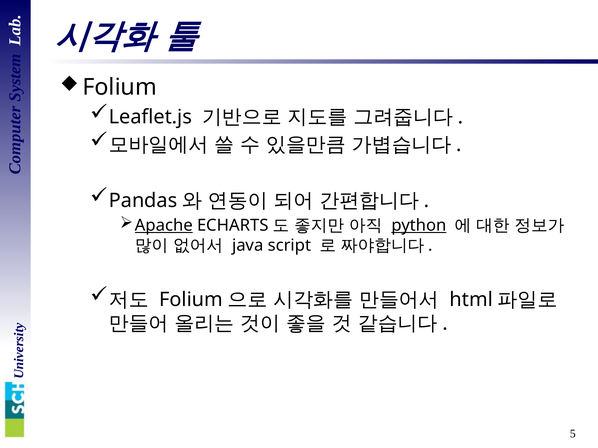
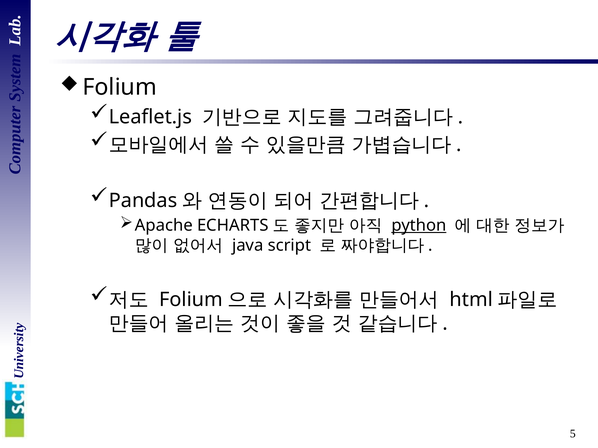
Apache underline: present -> none (164, 226)
